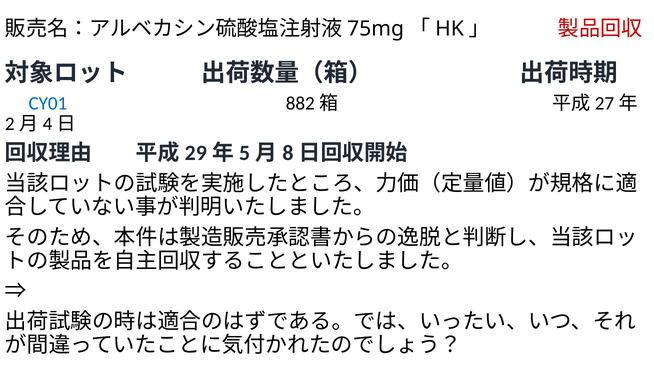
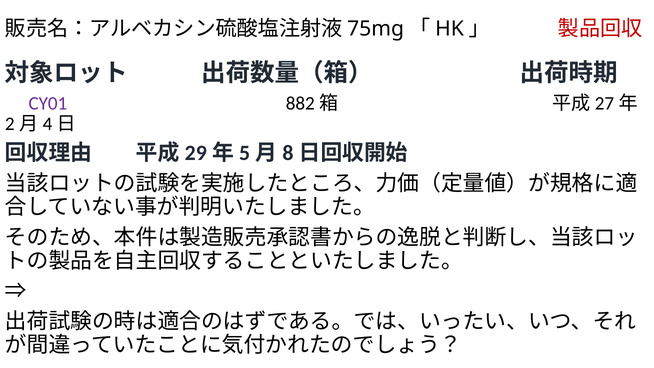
CY01 colour: blue -> purple (48, 104)
